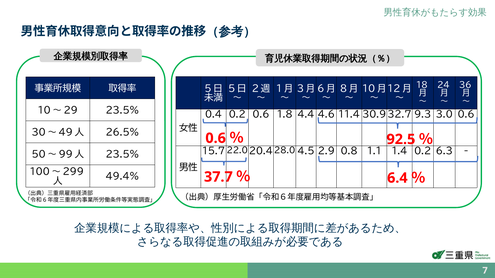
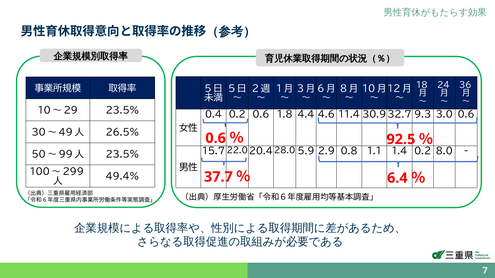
4.5: 4.5 -> 5.9 (306, 151)
6.3: 6.3 -> 8.0 (444, 151)
